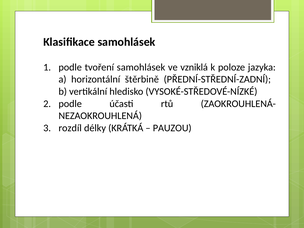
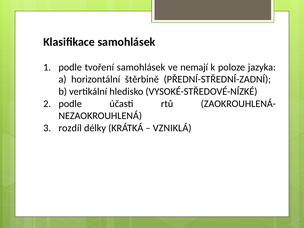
vzniklá: vzniklá -> nemají (194, 67)
PAUZOU: PAUZOU -> VZNIKLÁ (172, 128)
